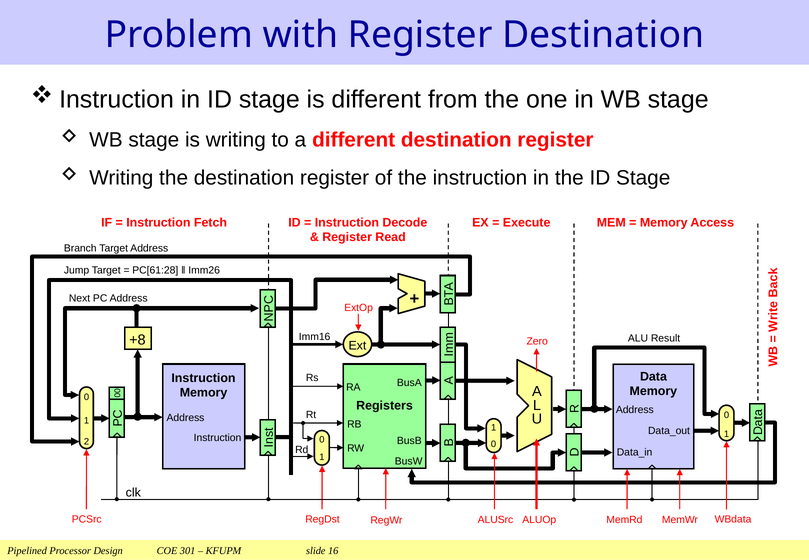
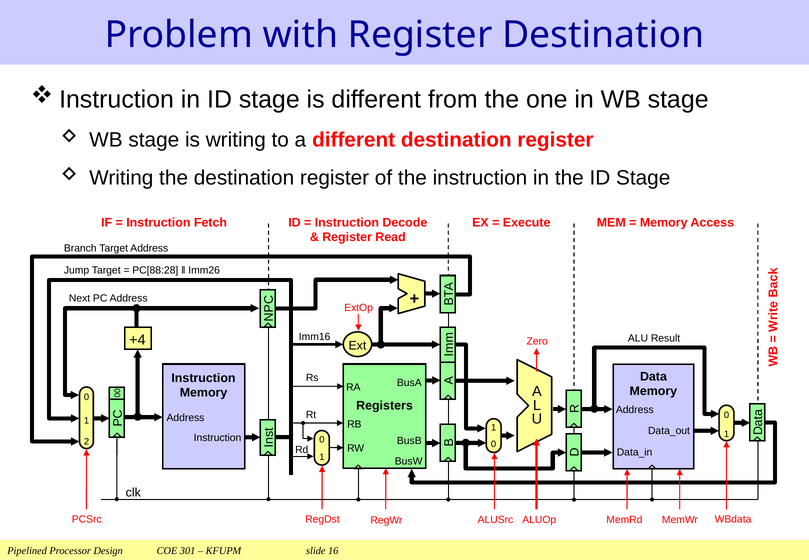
PC[61:28: PC[61:28 -> PC[88:28 (155, 271)
+8: +8 -> +4 (137, 340)
